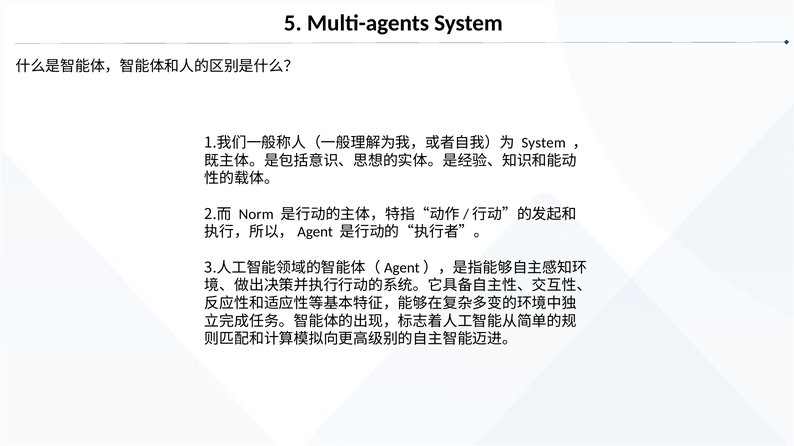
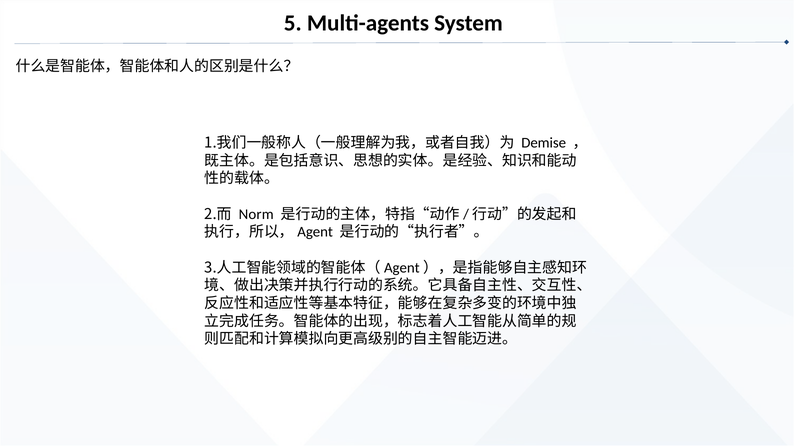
System: System -> Demise (544, 143)
